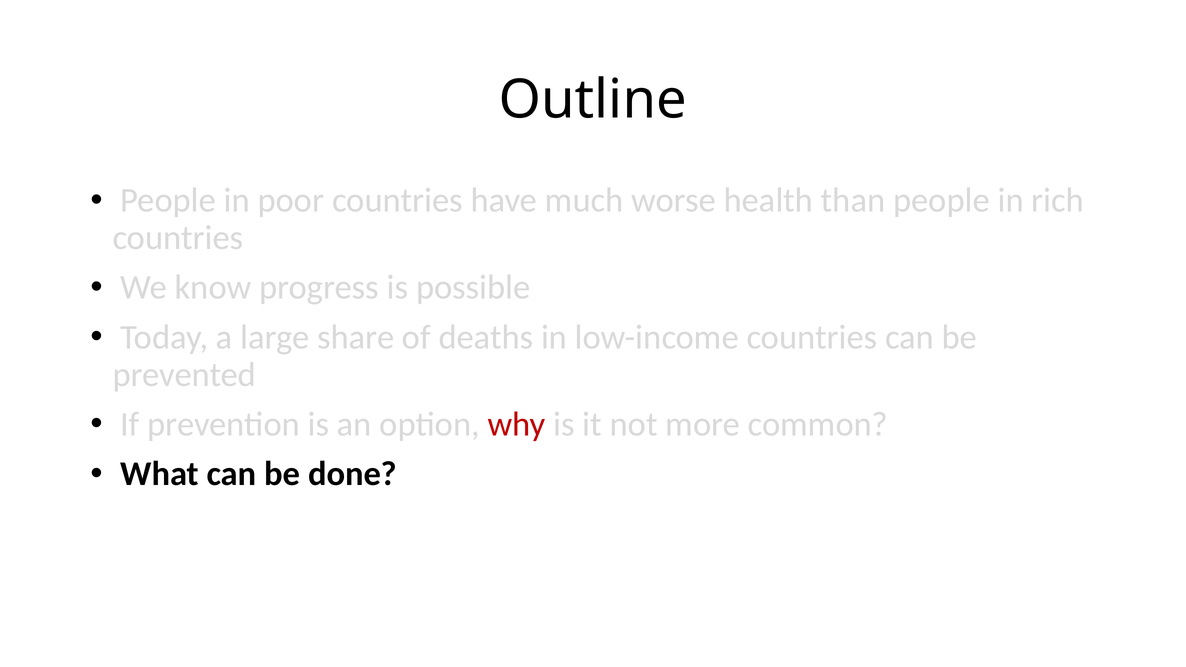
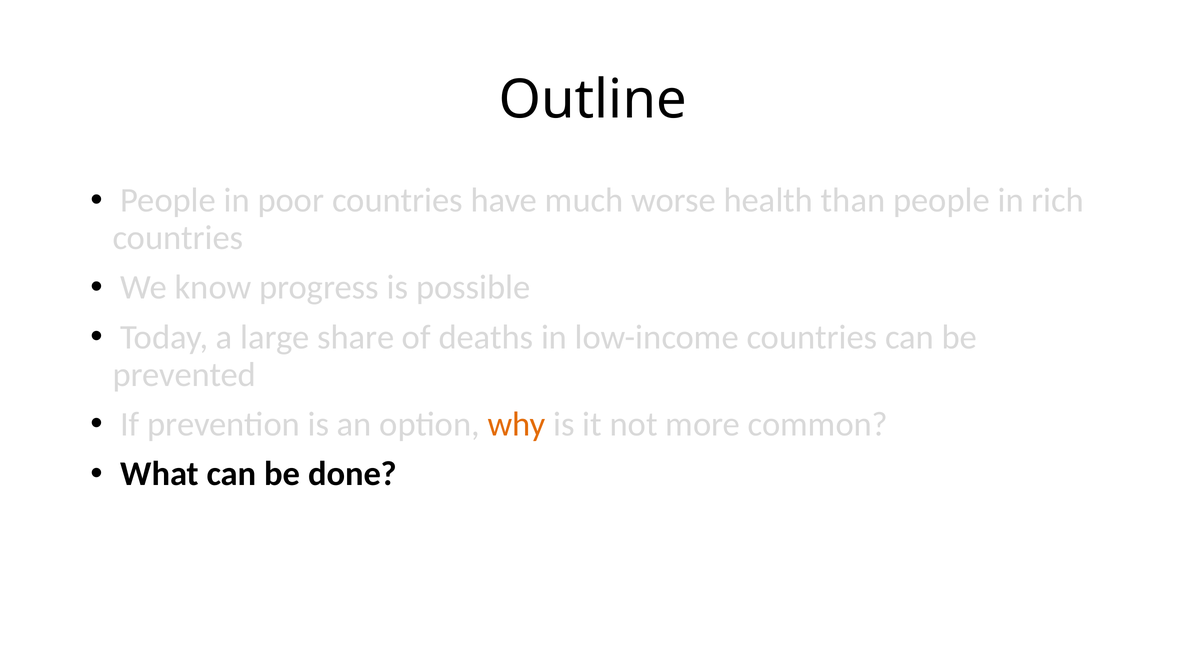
why colour: red -> orange (517, 424)
